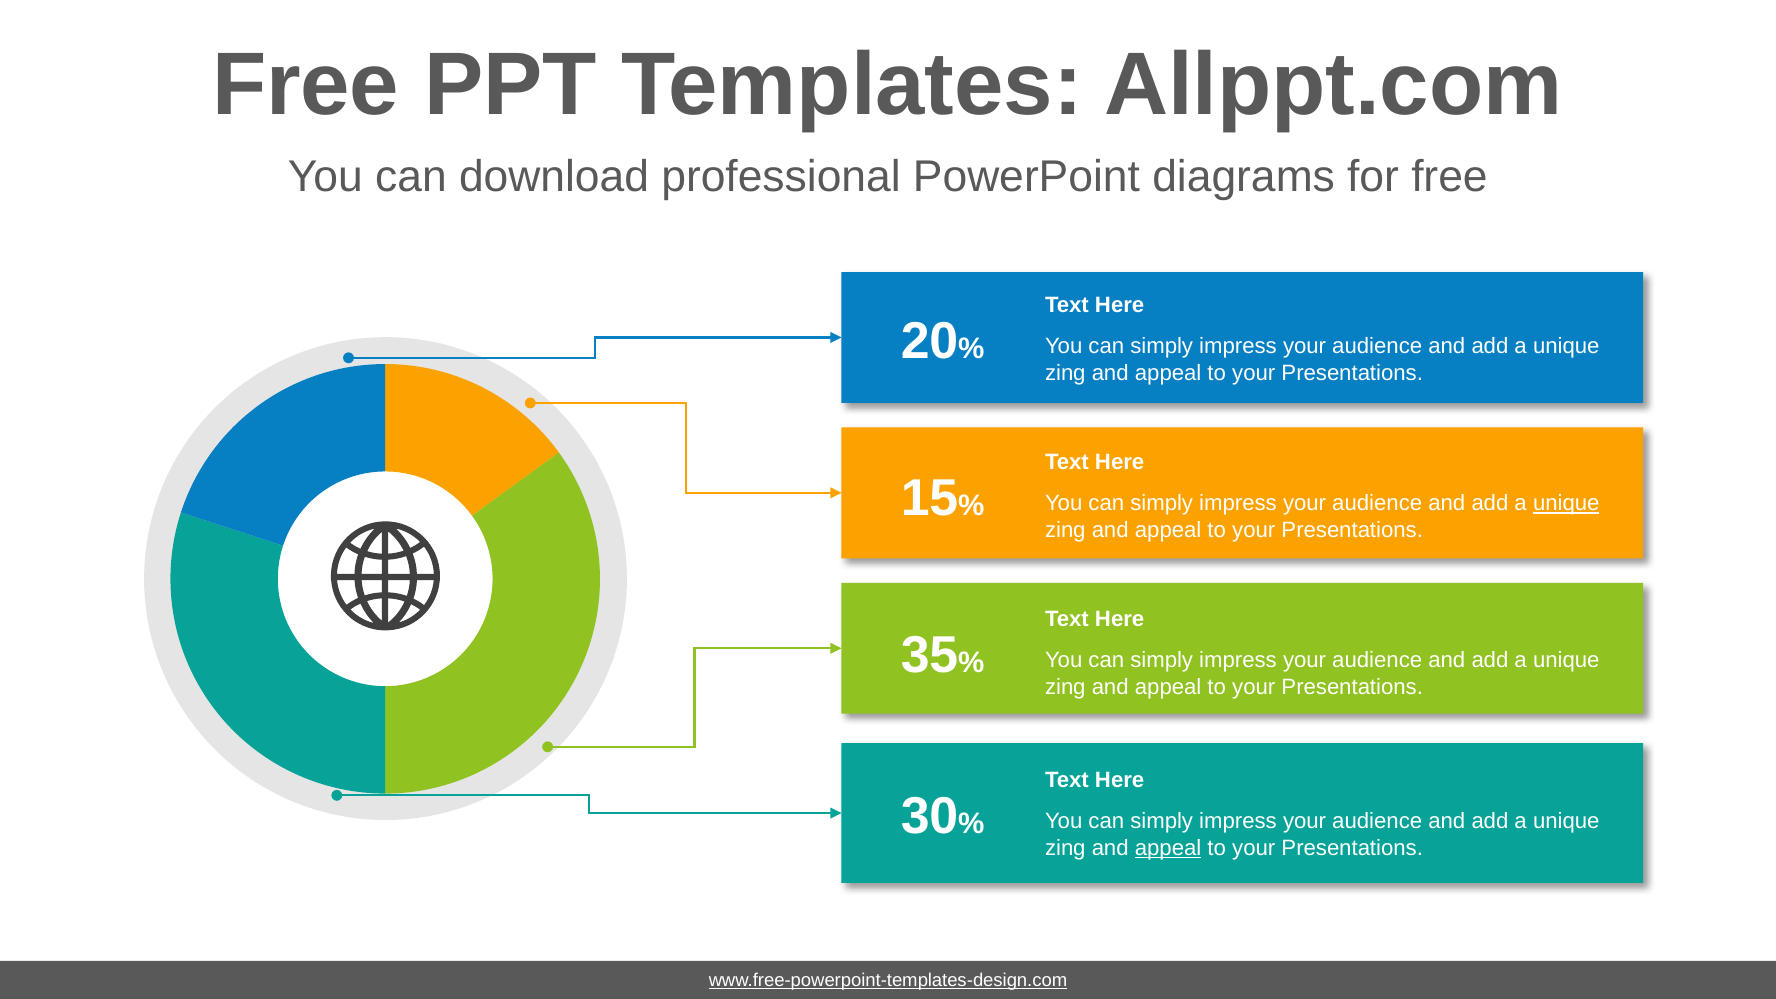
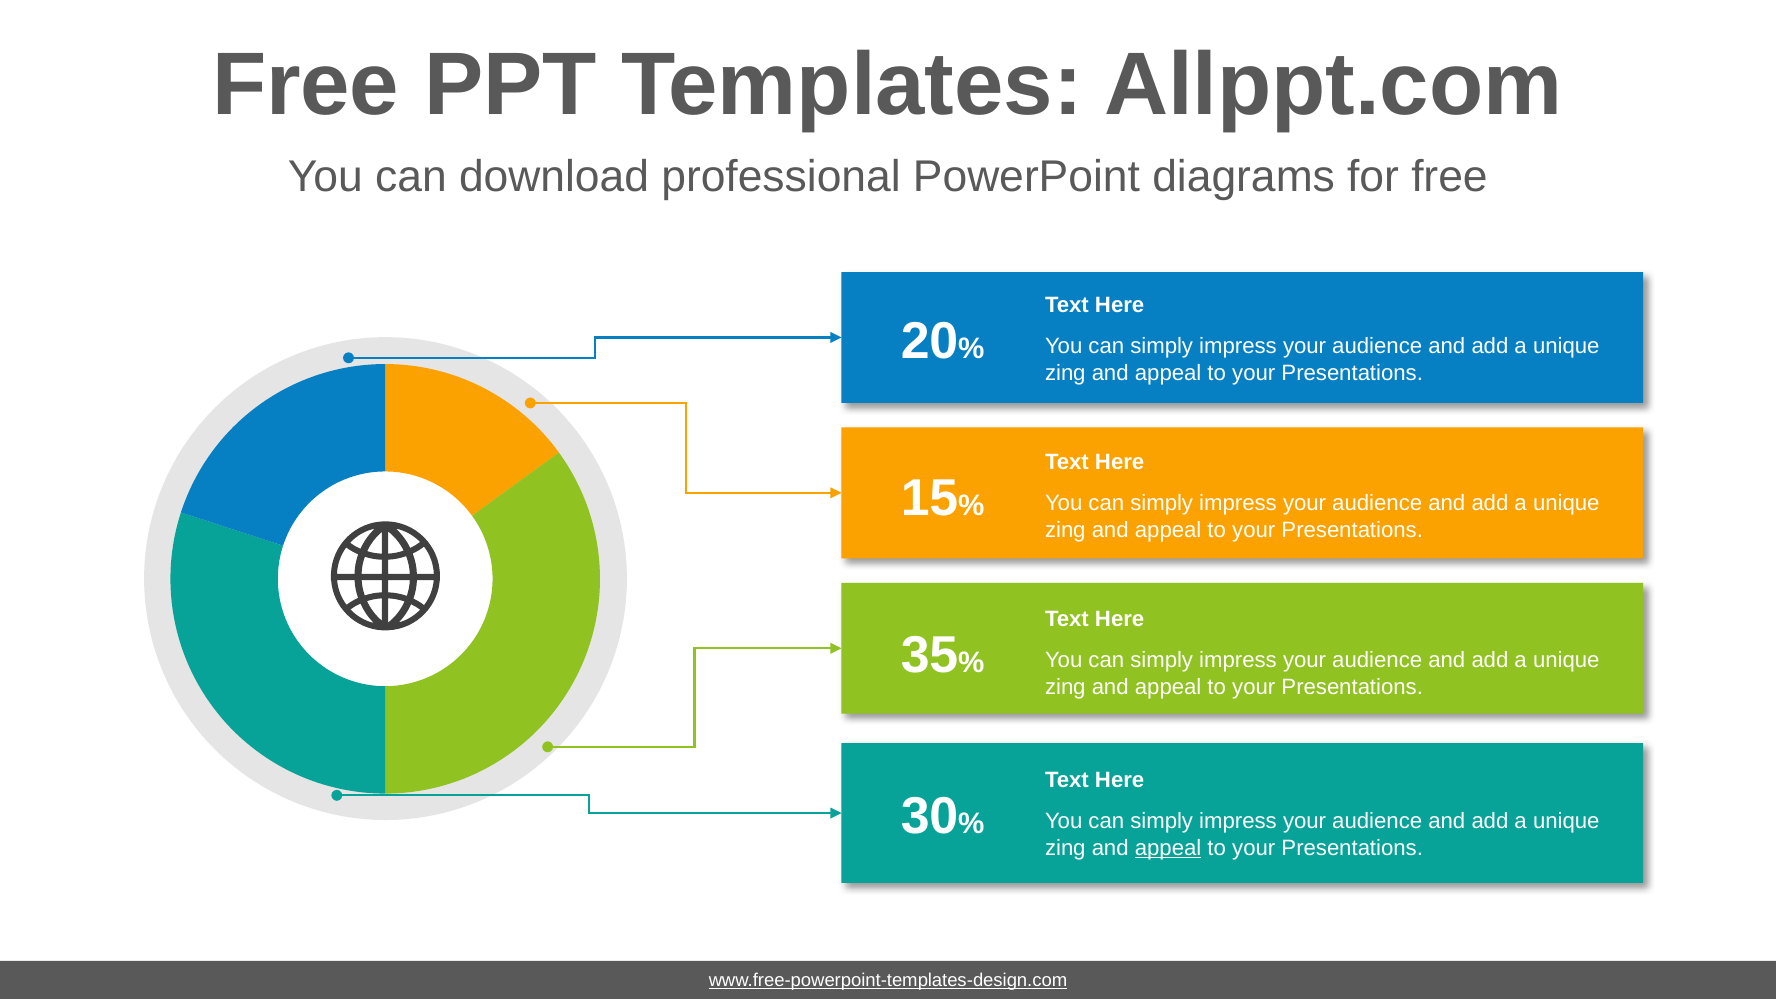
unique underline: present -> none (1566, 503)
